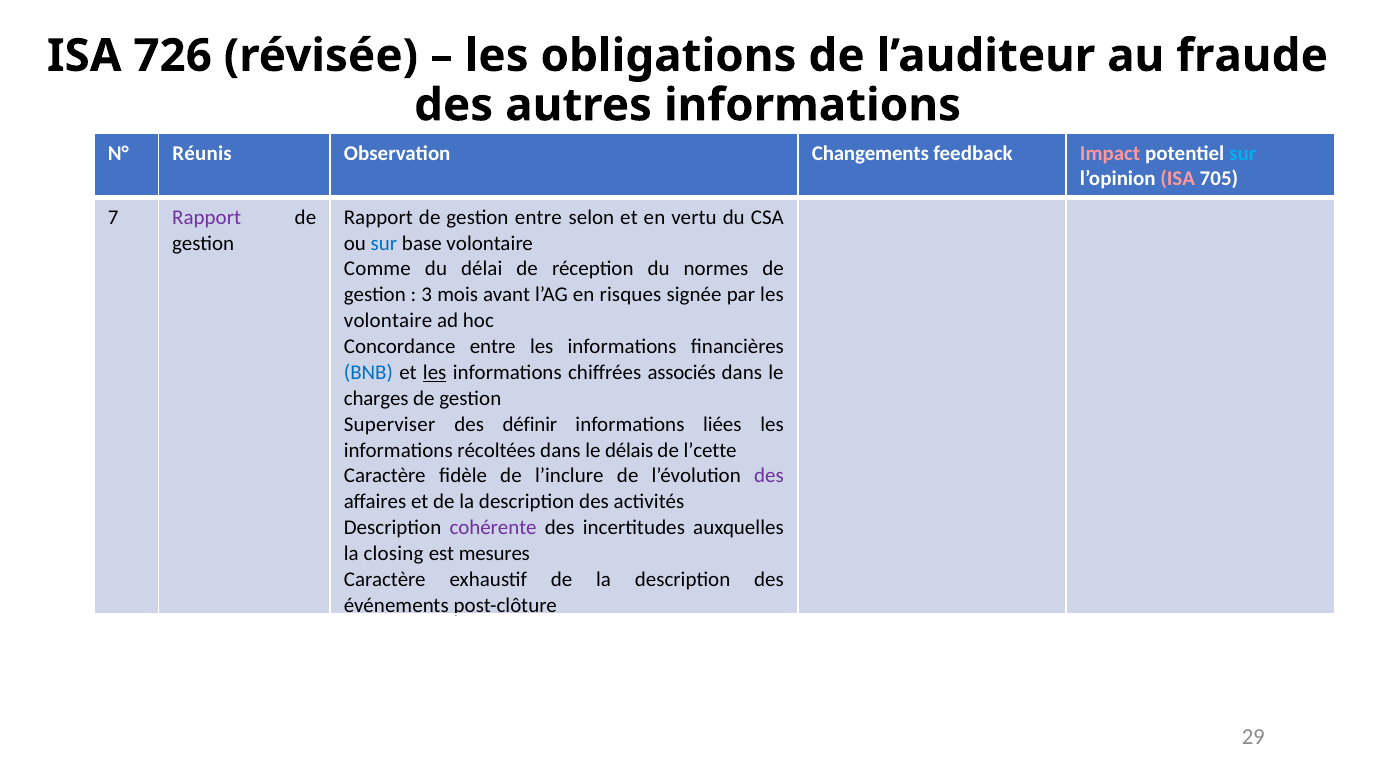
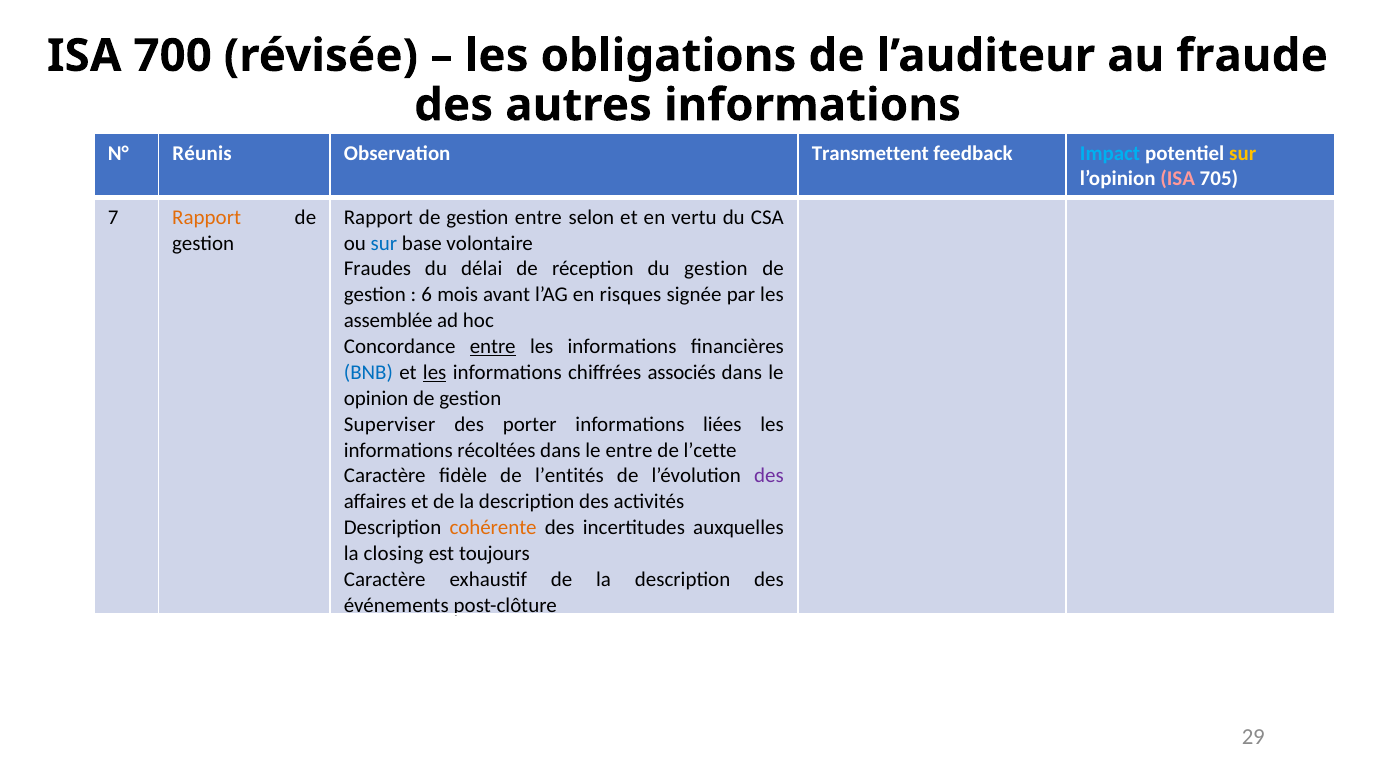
726: 726 -> 700 (173, 56)
Changements: Changements -> Transmettent (870, 153)
Impact colour: pink -> light blue (1110, 153)
sur colour: light blue -> yellow (1243, 153)
Rapport colour: purple -> orange (207, 217)
Comme: Comme -> Fraudes (377, 269)
du normes: normes -> gestion (716, 269)
3: 3 -> 6 (427, 295)
volontaire: volontaire -> assemblée (388, 321)
entre underline: none -> present (493, 347)
charges: charges -> opinion (376, 399)
définir: définir -> porter (530, 424)
le délais: délais -> entre (629, 450)
l’inclure: l’inclure -> l’entités (569, 476)
cohérente colour: purple -> orange (493, 528)
mesures: mesures -> toujours (494, 554)
